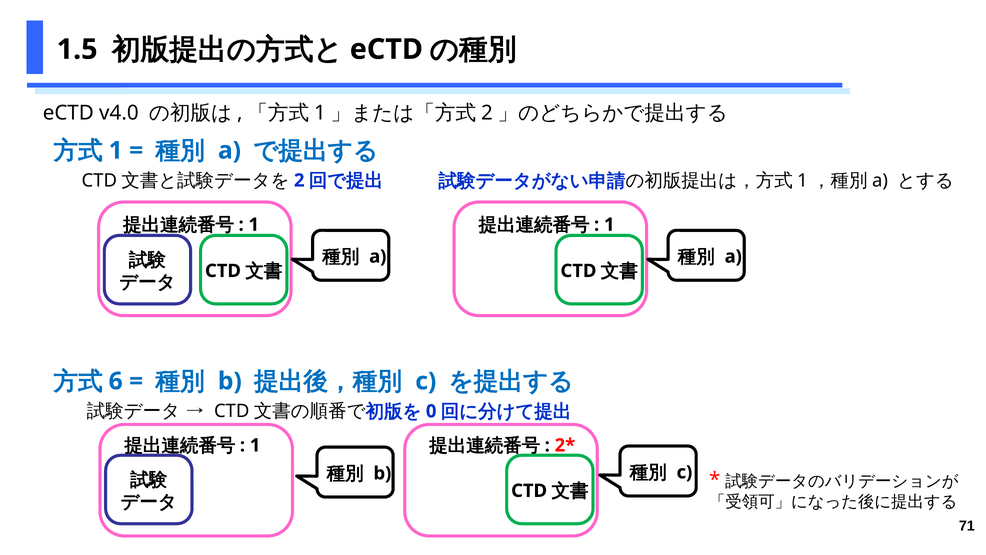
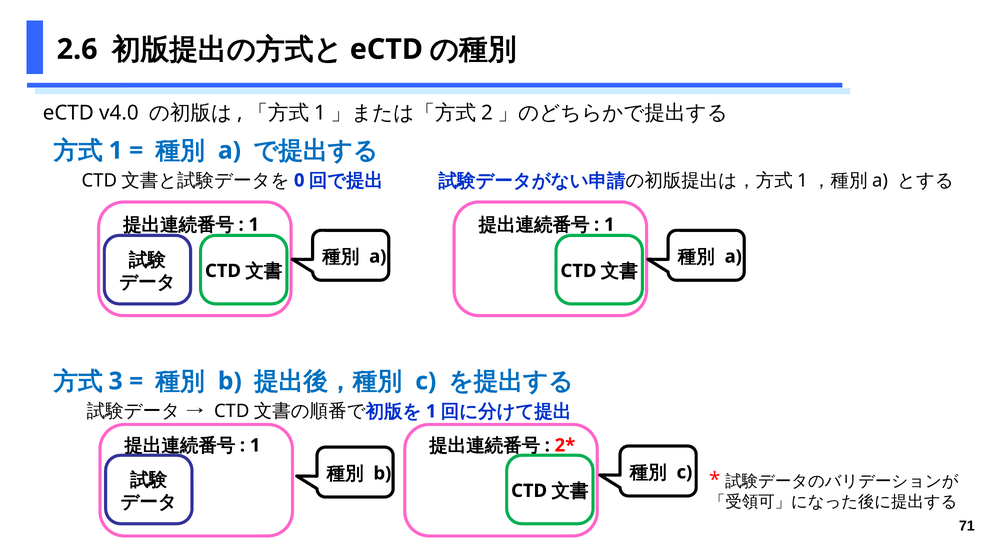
1.5: 1.5 -> 2.6 (77, 49)
2: 2 -> 0 (299, 180)
6: 6 -> 3 (116, 381)
0: 0 -> 1 (431, 411)
